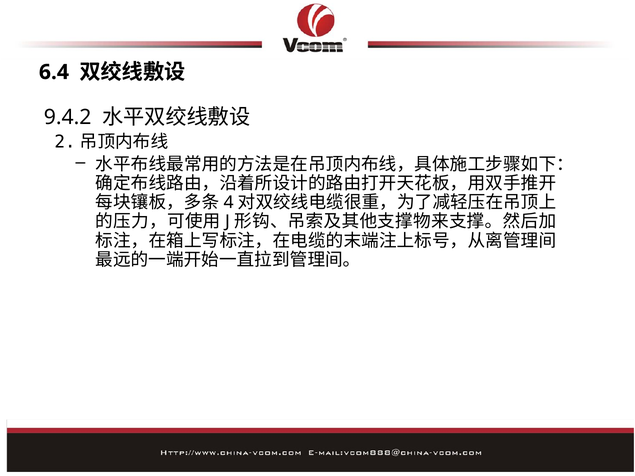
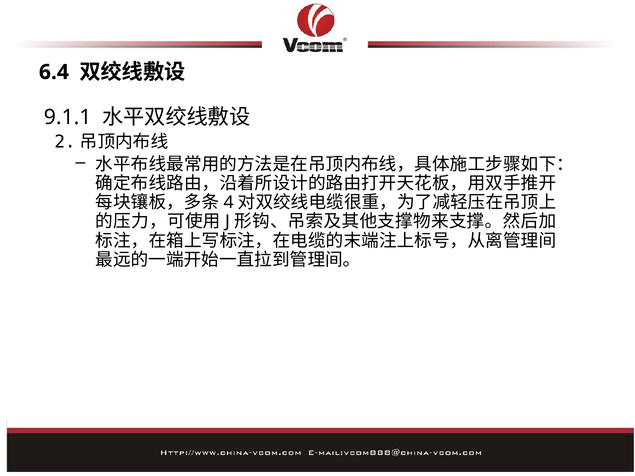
9.4.2: 9.4.2 -> 9.1.1 (68, 118)
